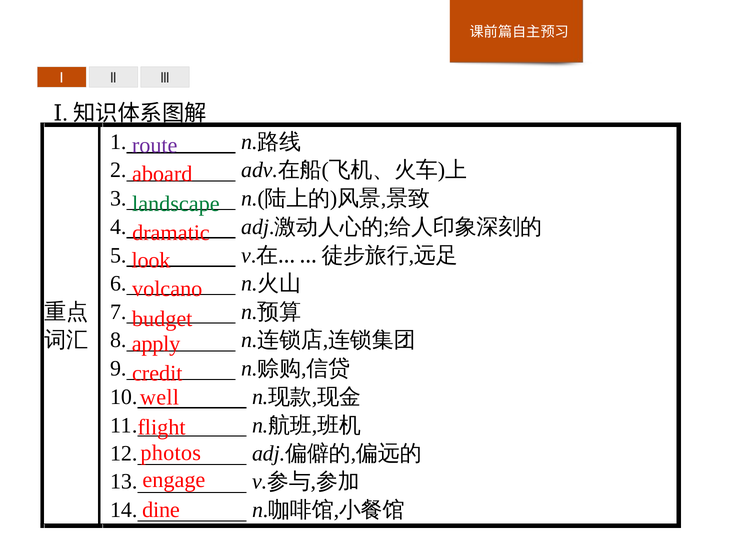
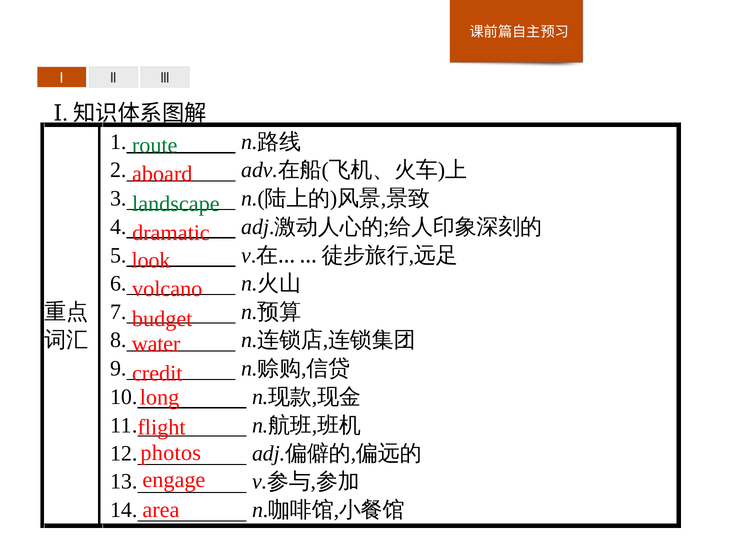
route colour: purple -> green (155, 145)
apply: apply -> water (156, 344)
well: well -> long (160, 397)
dine: dine -> area (161, 510)
